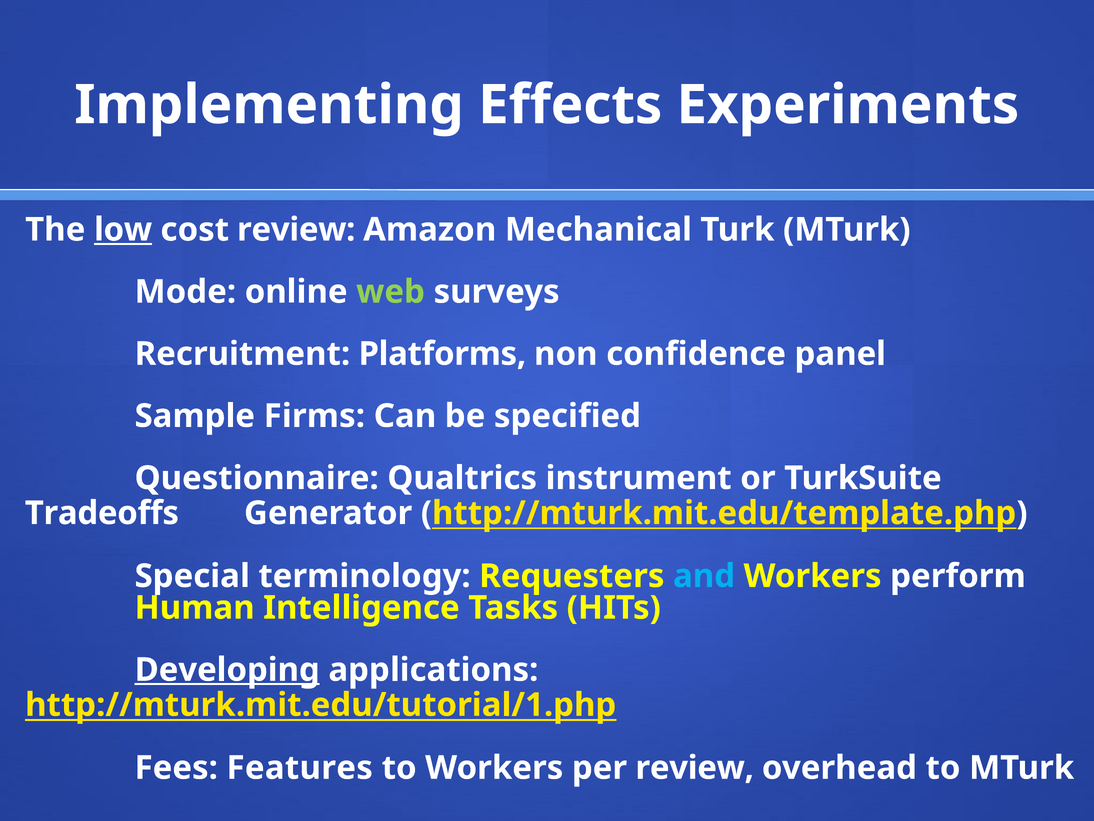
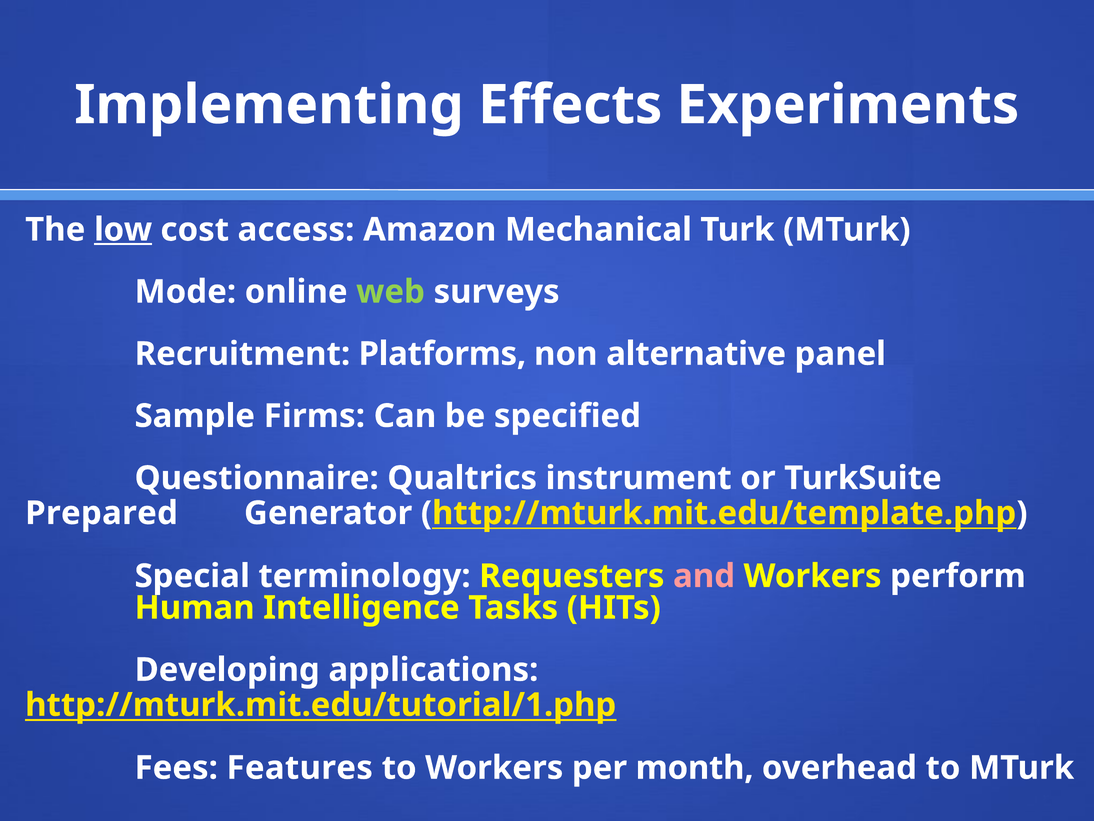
cost review: review -> access (296, 230)
confidence: confidence -> alternative (696, 354)
Tradeoffs: Tradeoffs -> Prepared (102, 513)
and colour: light blue -> pink (704, 576)
Developing underline: present -> none (227, 670)
per review: review -> month (695, 767)
